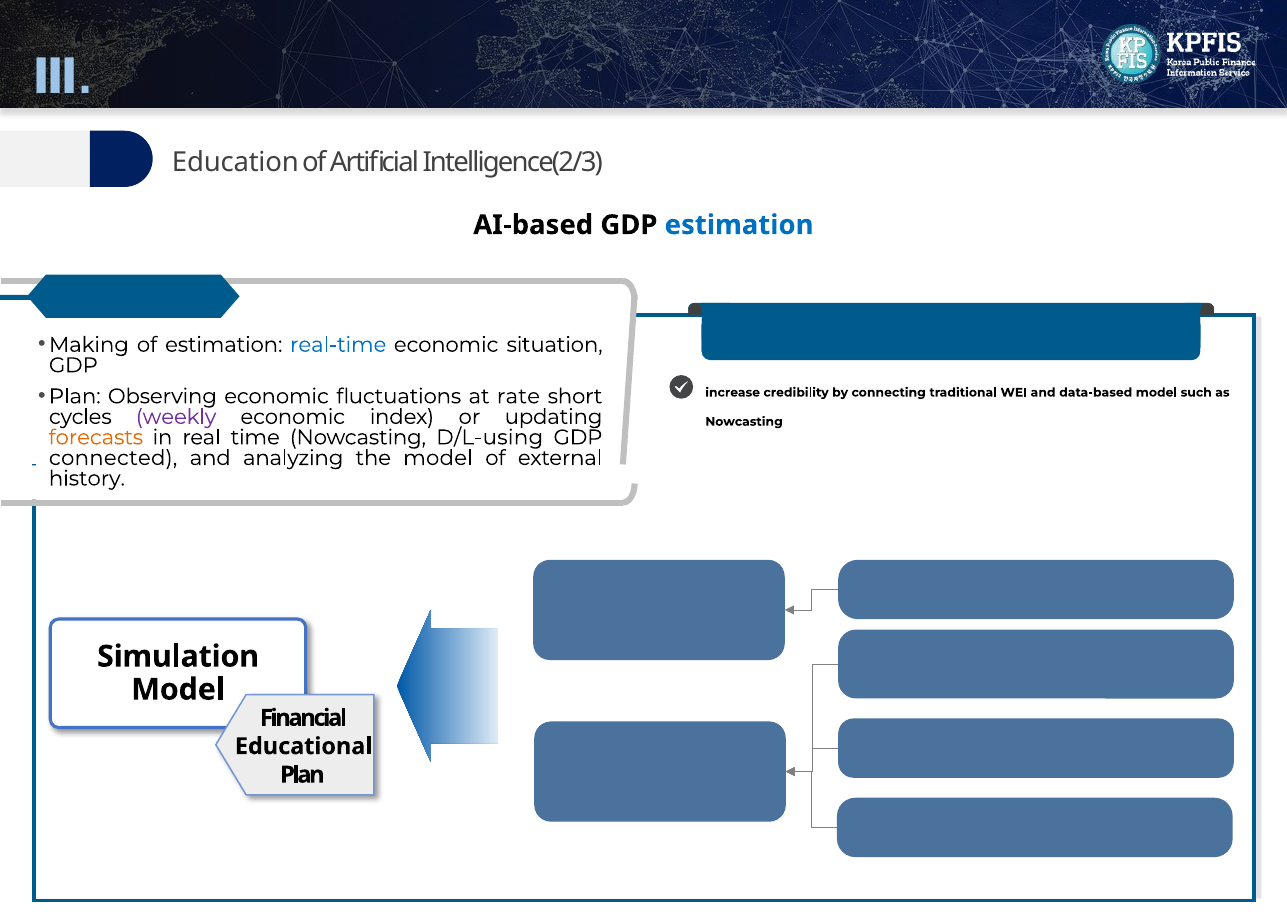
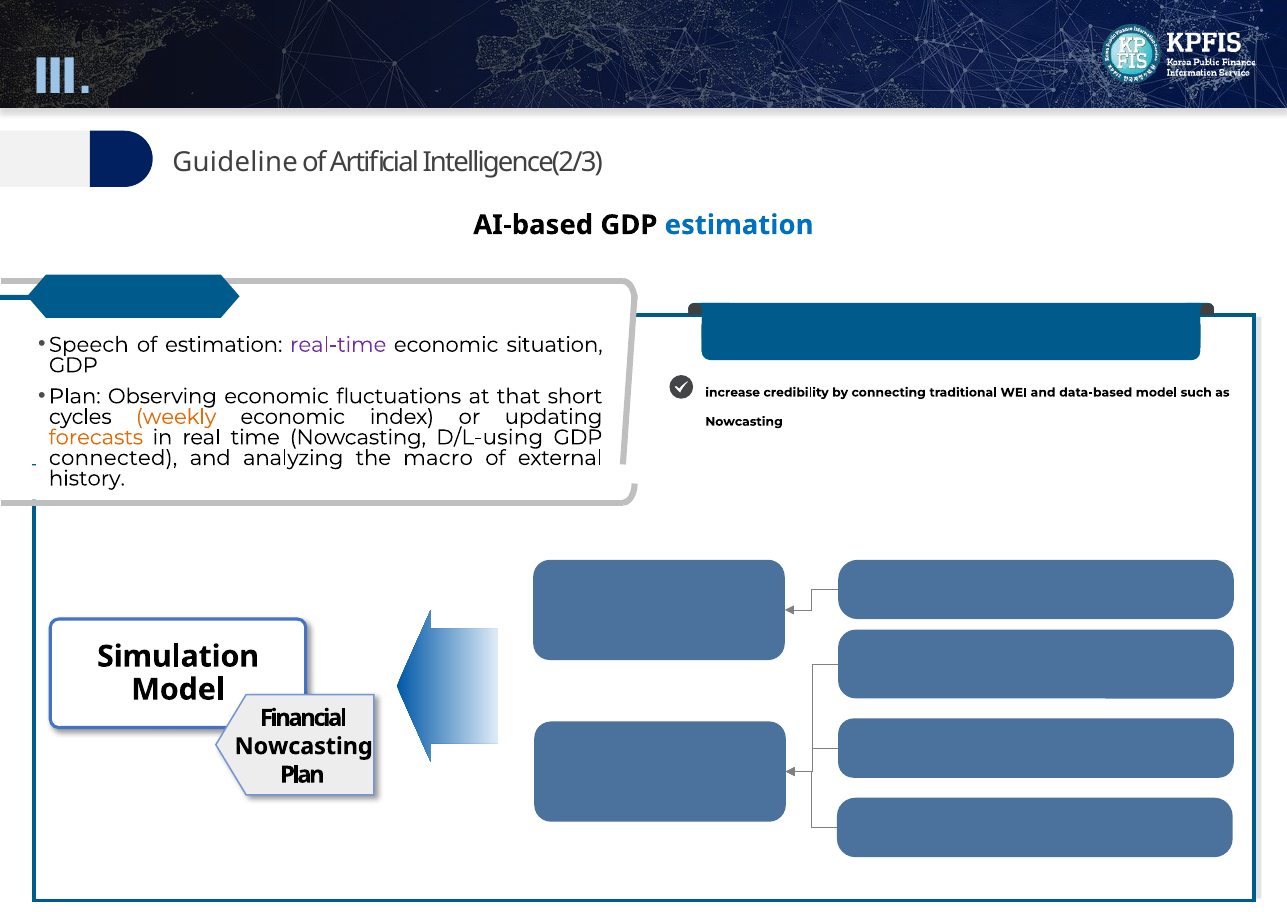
Education: Education -> Guideline (235, 163)
Making: Making -> Speech (89, 345)
real-time colour: blue -> purple (338, 345)
rate: rate -> that (519, 396)
weekly colour: purple -> orange (176, 417)
the model: model -> macro (438, 458)
Educational: Educational -> Nowcasting (304, 747)
